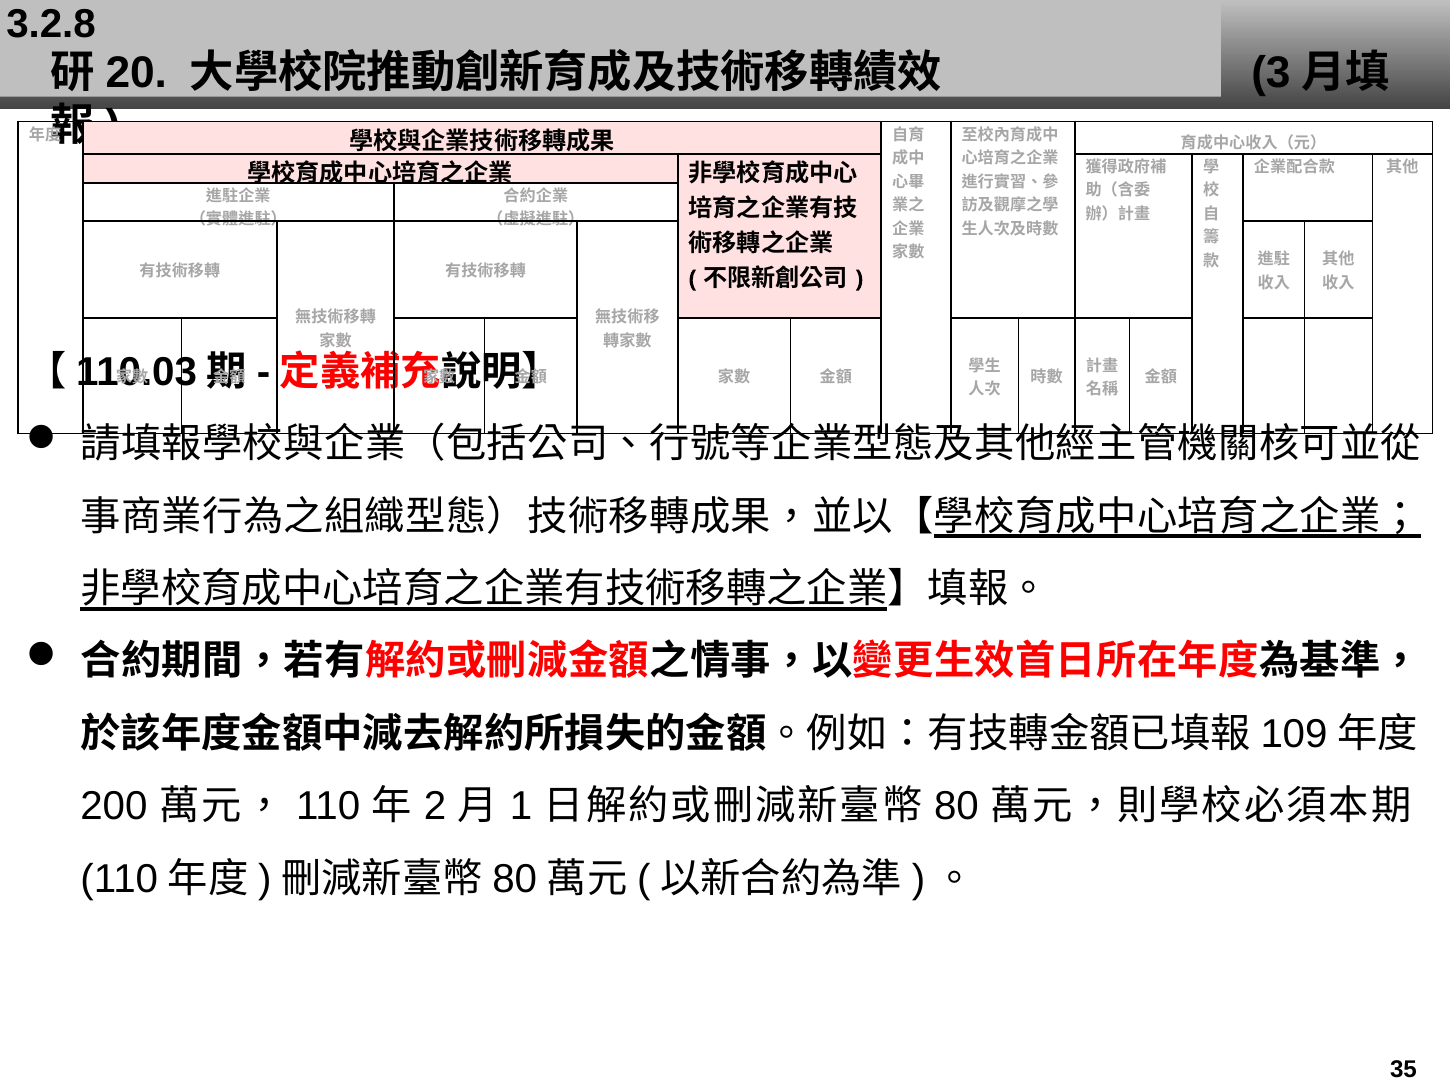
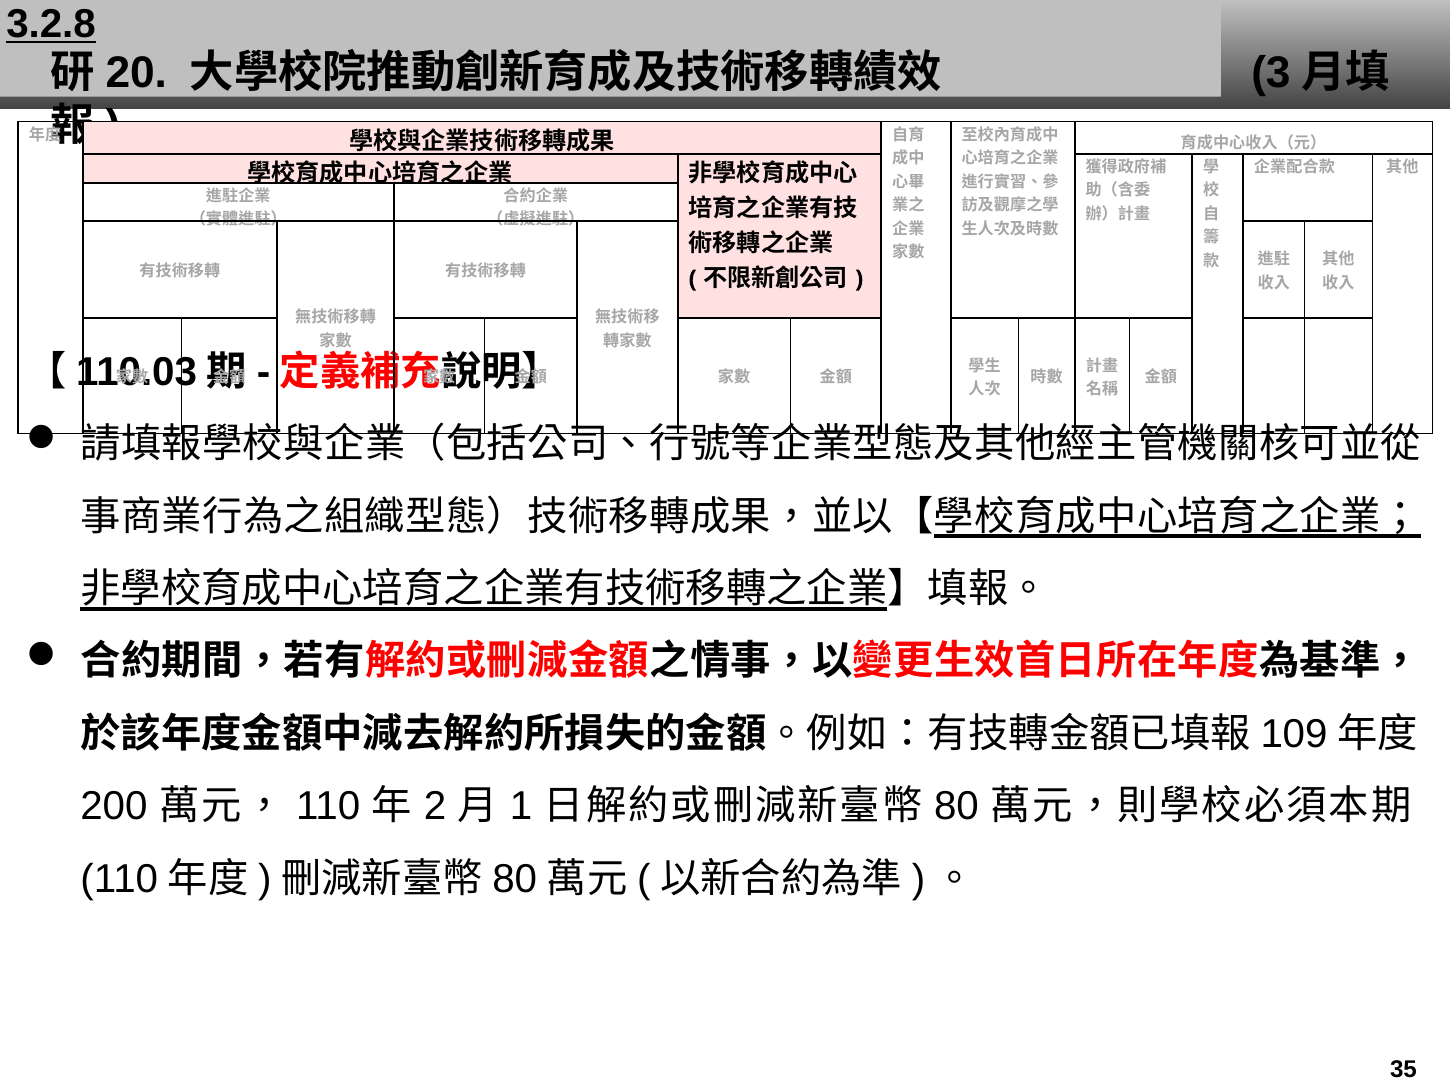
3.2.8 underline: none -> present (51, 24)
